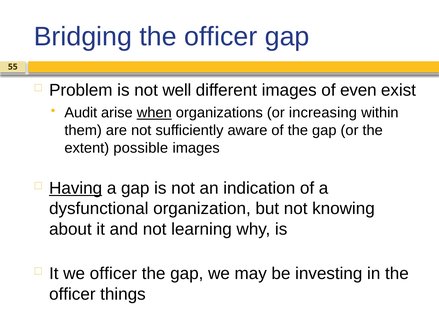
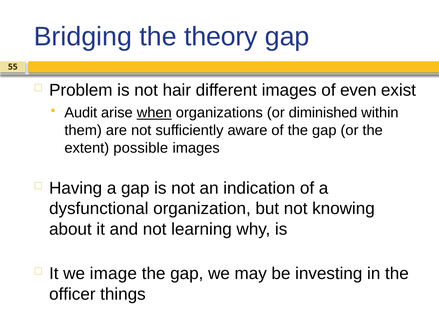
Bridging the officer: officer -> theory (221, 37)
well: well -> hair (177, 90)
increasing: increasing -> diminished (323, 113)
Having underline: present -> none (76, 188)
we officer: officer -> image (113, 274)
